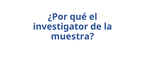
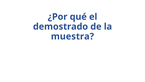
investigator: investigator -> demostrado (61, 26)
